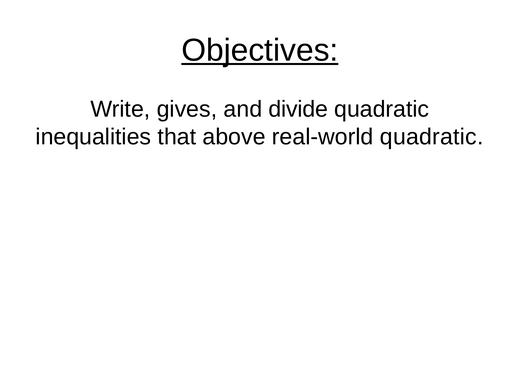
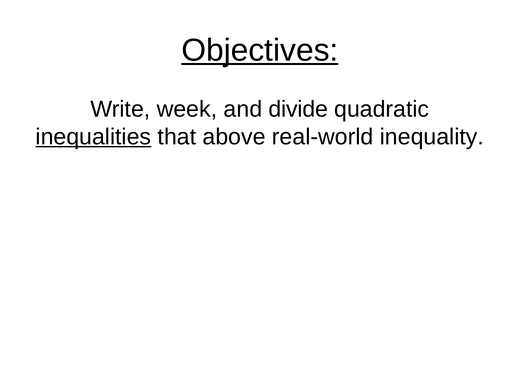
gives: gives -> week (187, 109)
inequalities underline: none -> present (93, 137)
real-world quadratic: quadratic -> inequality (432, 137)
